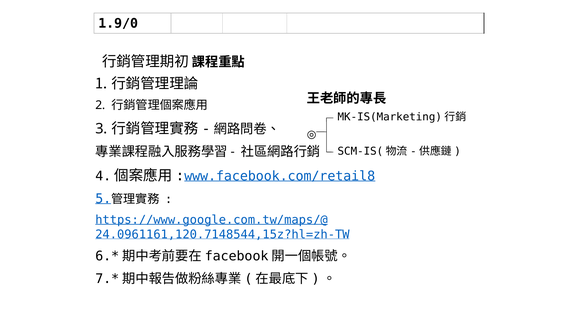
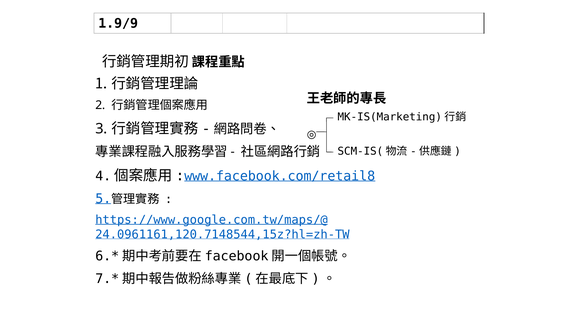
1.9/0: 1.9/0 -> 1.9/9 (118, 23)
